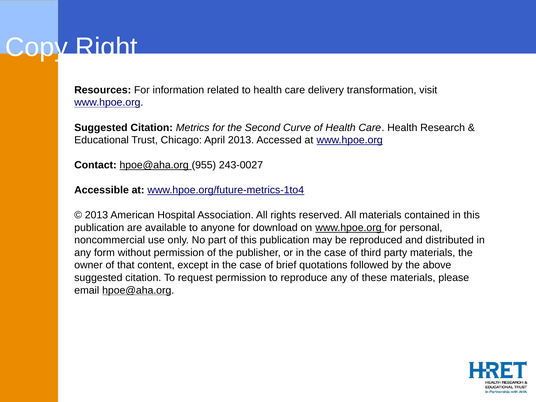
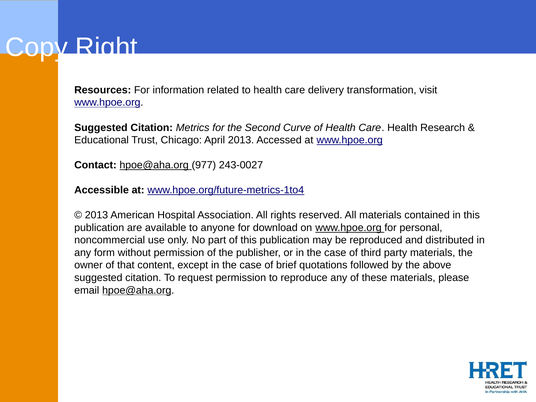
955: 955 -> 977 (204, 165)
